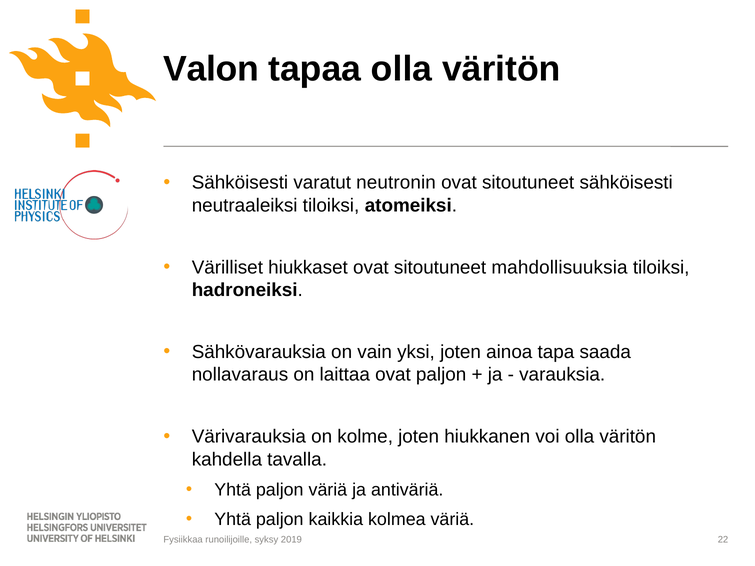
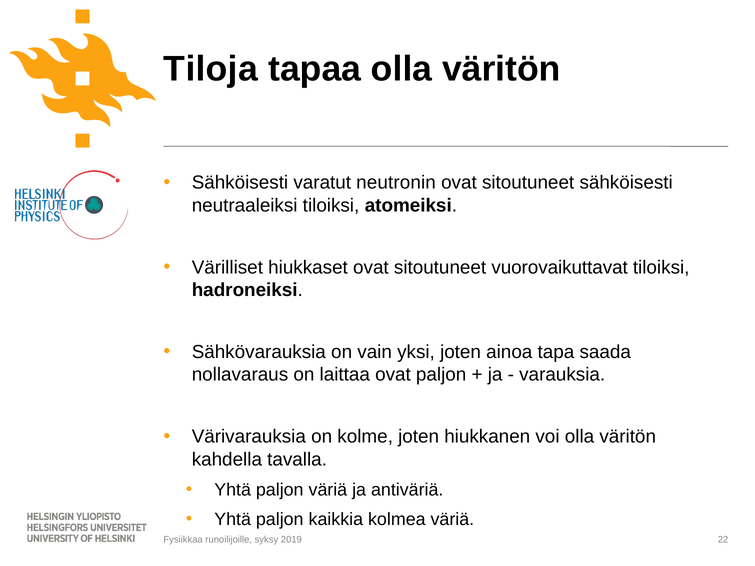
Valon: Valon -> Tiloja (211, 69)
mahdollisuuksia: mahdollisuuksia -> vuorovaikuttavat (560, 268)
